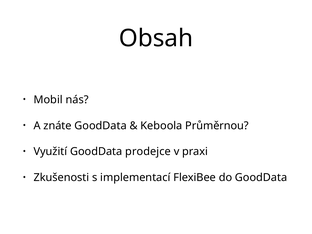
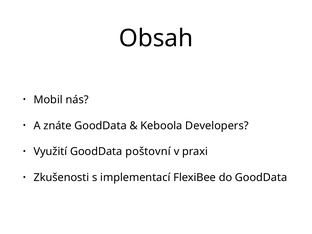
Průměrnou: Průměrnou -> Developers (217, 126)
prodejce: prodejce -> poštovní (148, 152)
